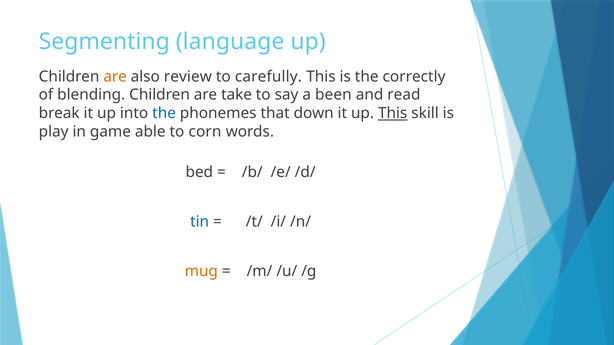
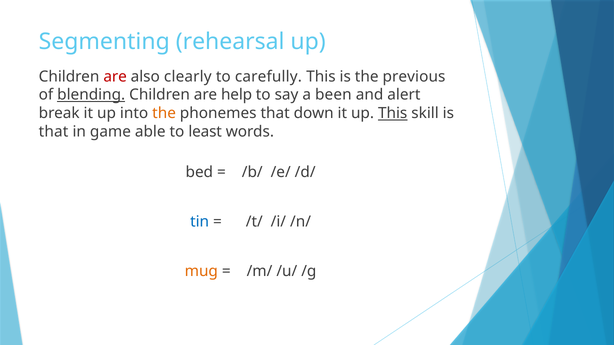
language: language -> rehearsal (230, 42)
are colour: orange -> red (115, 77)
review: review -> clearly (188, 77)
correctly: correctly -> previous (414, 77)
blending underline: none -> present (91, 95)
take: take -> help (237, 95)
read: read -> alert (404, 95)
the colour: blue -> orange (164, 113)
play: play -> that (54, 132)
corn: corn -> least (205, 132)
